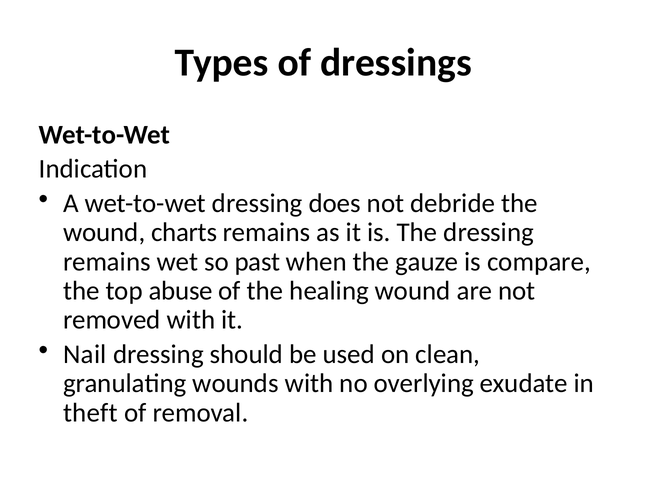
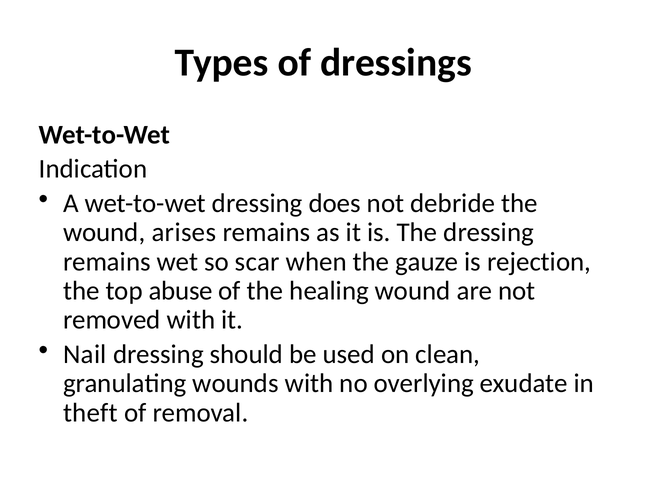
charts: charts -> arises (184, 232)
past: past -> scar (257, 261)
compare: compare -> rejection (539, 261)
